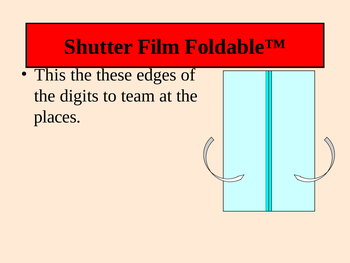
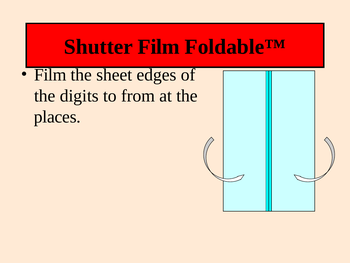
This: This -> Film (50, 75)
these: these -> sheet (114, 75)
team: team -> from (138, 96)
